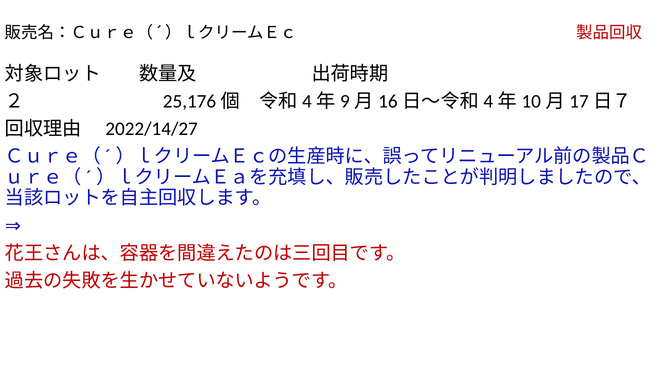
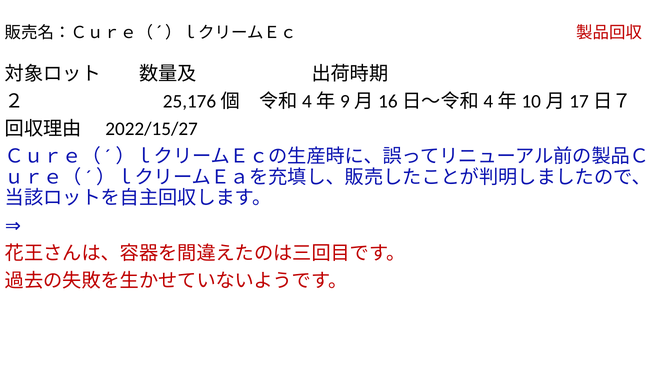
2022/14/27: 2022/14/27 -> 2022/15/27 (152, 129)
